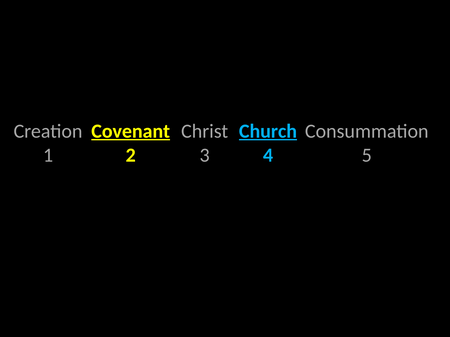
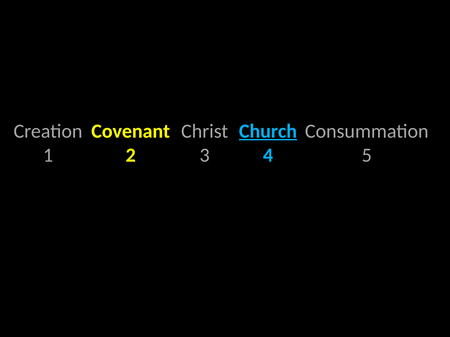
Covenant underline: present -> none (131, 131)
